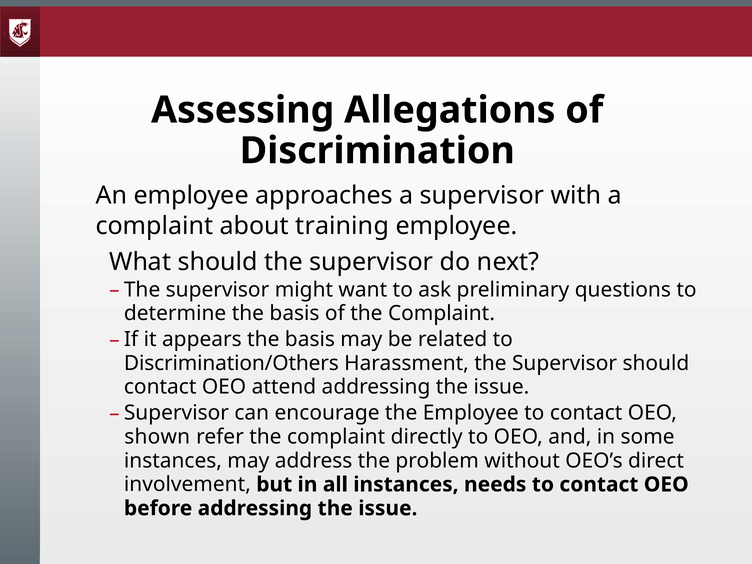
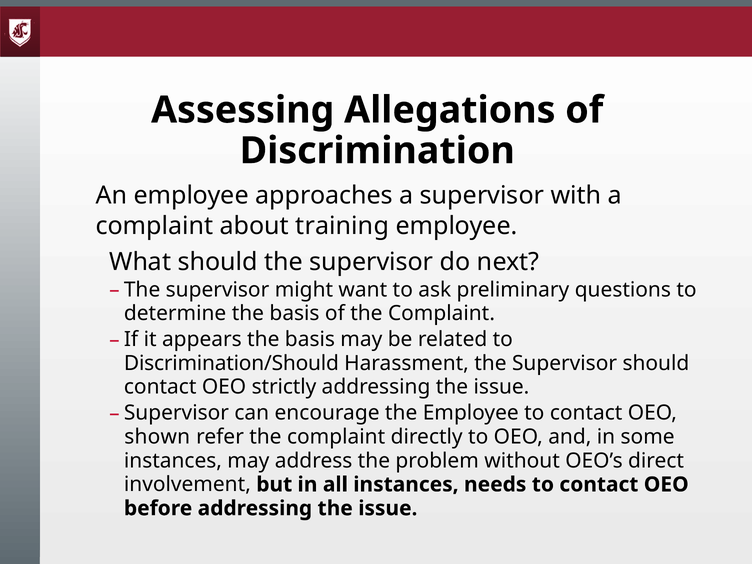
Discrimination/Others: Discrimination/Others -> Discrimination/Should (231, 363)
attend: attend -> strictly (284, 387)
